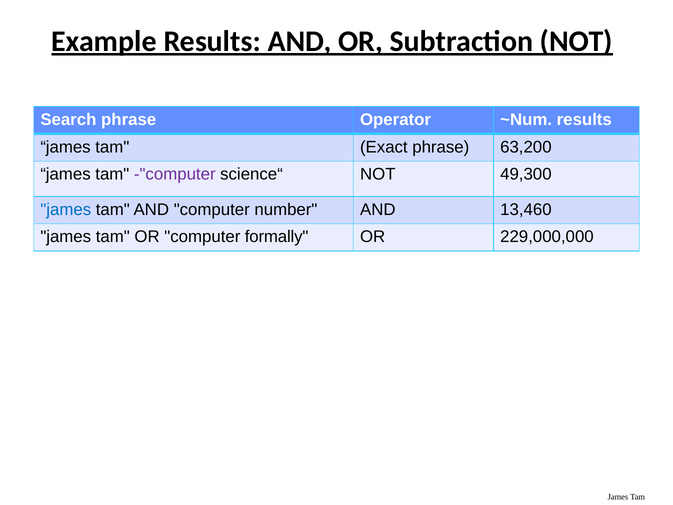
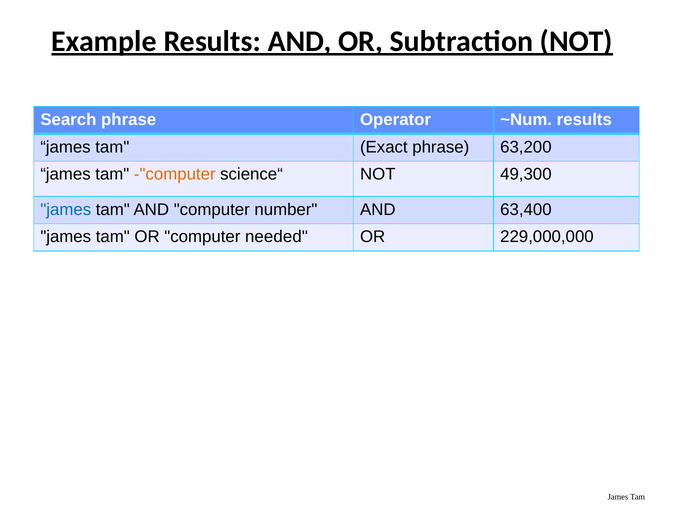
-"computer colour: purple -> orange (175, 174)
13,460: 13,460 -> 63,400 (526, 209)
formally: formally -> needed (276, 237)
